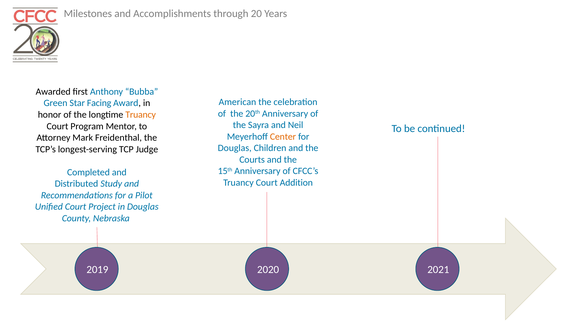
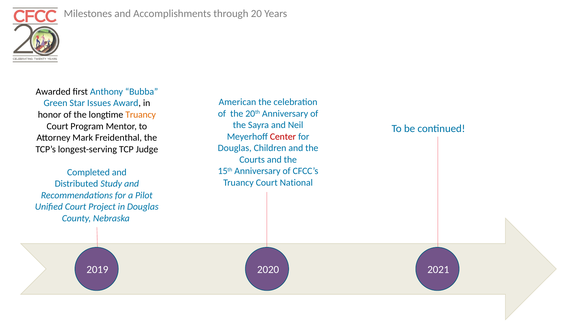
Facing: Facing -> Issues (99, 103)
Center colour: orange -> red (283, 137)
Addition: Addition -> National (296, 183)
